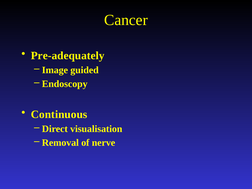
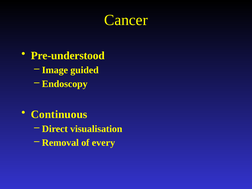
Pre-adequately: Pre-adequately -> Pre-understood (68, 56)
nerve: nerve -> every (103, 143)
